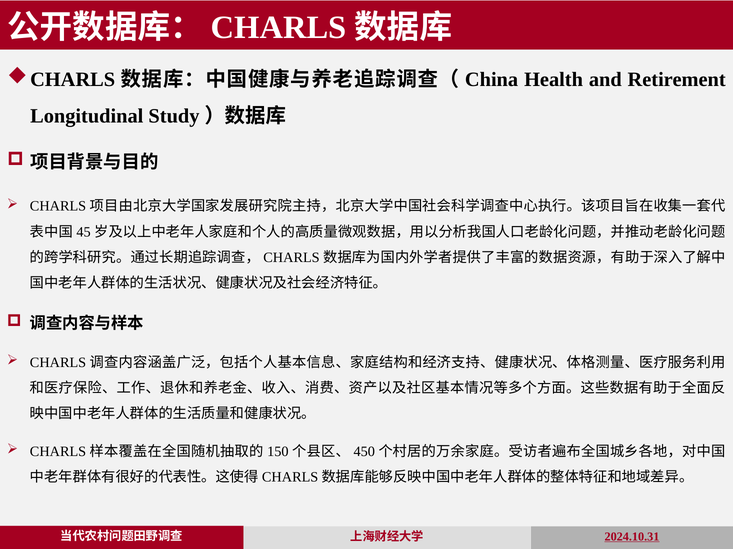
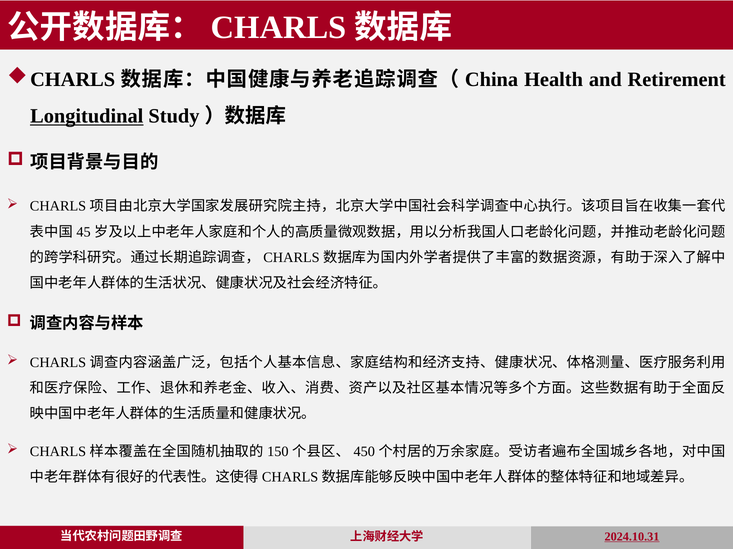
Longitudinal underline: none -> present (87, 116)
